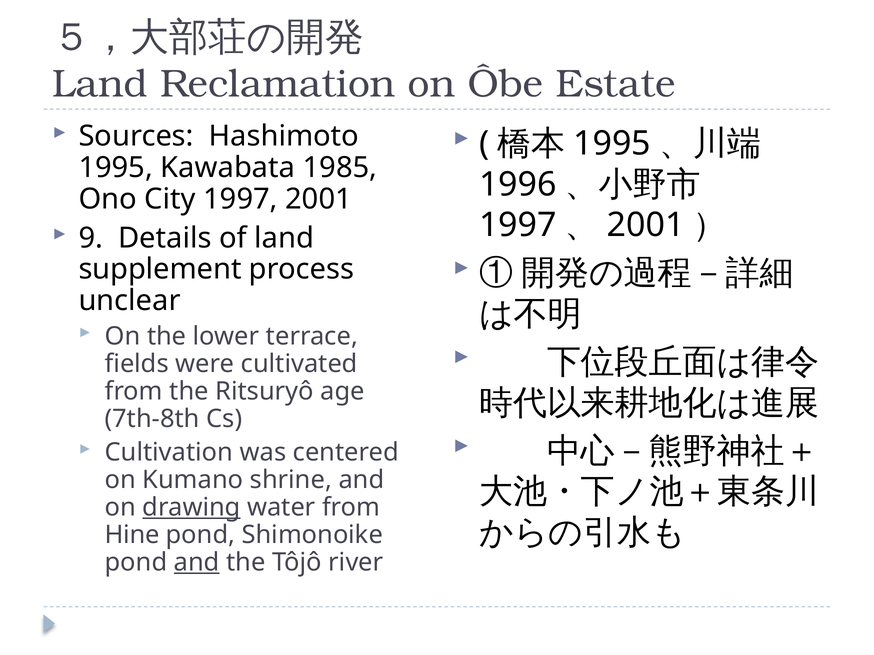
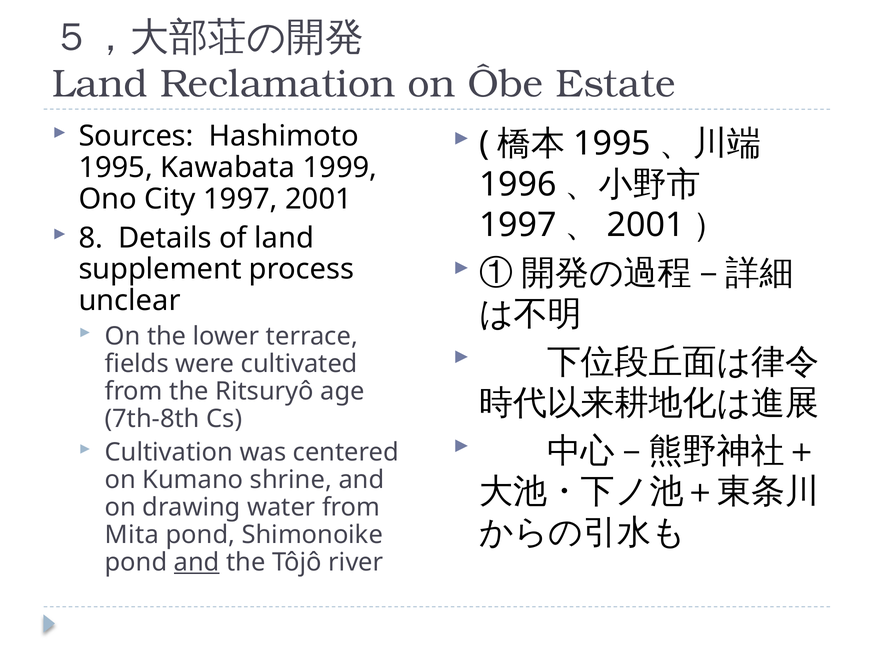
1985: 1985 -> 1999 (340, 168)
9: 9 -> 8 (91, 238)
drawing underline: present -> none (191, 508)
Hine: Hine -> Mita (132, 535)
